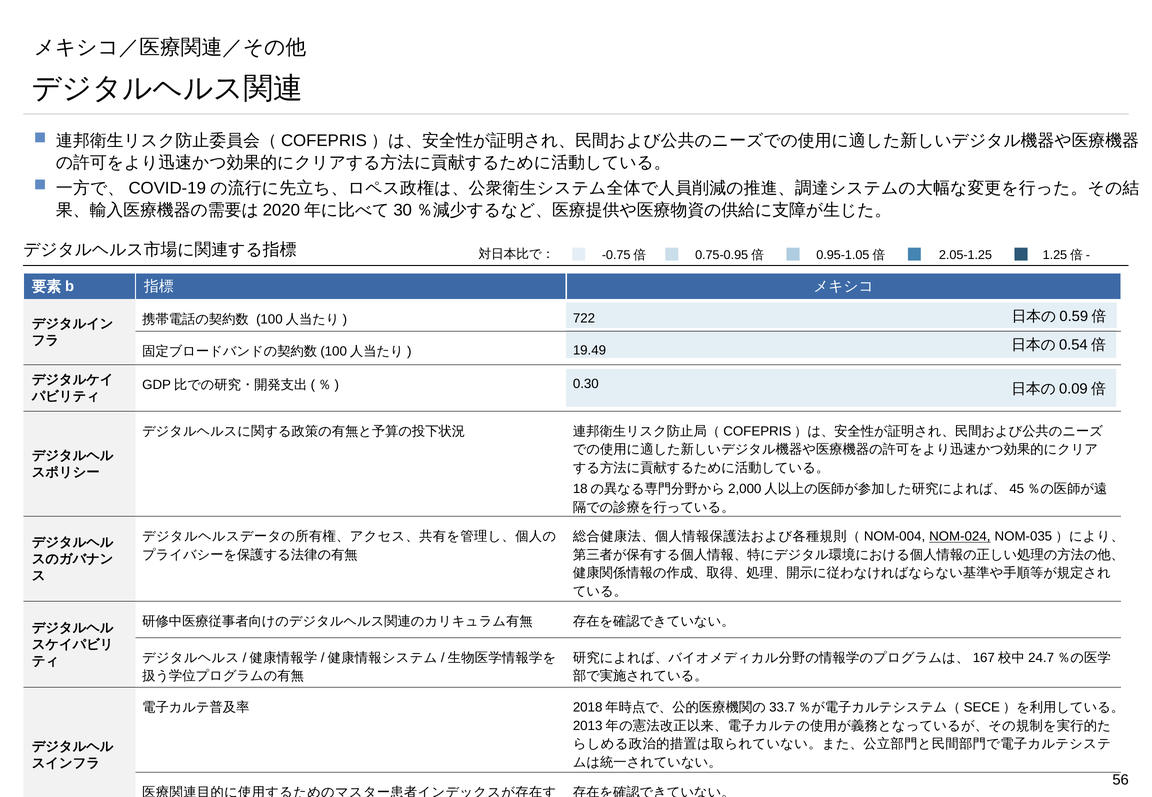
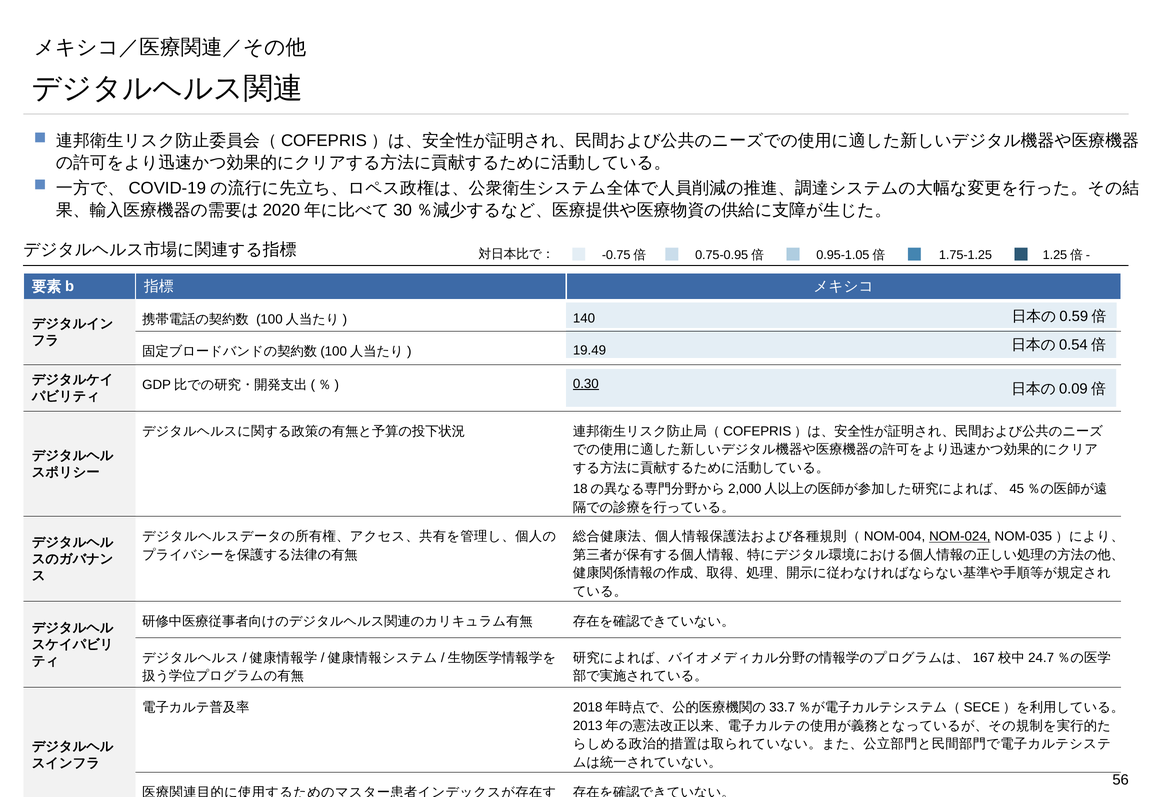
2.05-1.25: 2.05-1.25 -> 1.75-1.25 (965, 255)
722: 722 -> 140 (584, 319)
0.30 underline: none -> present (586, 384)
